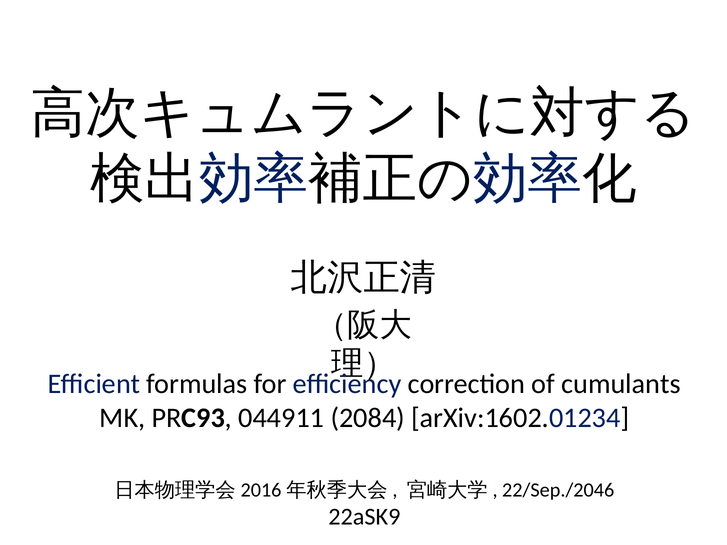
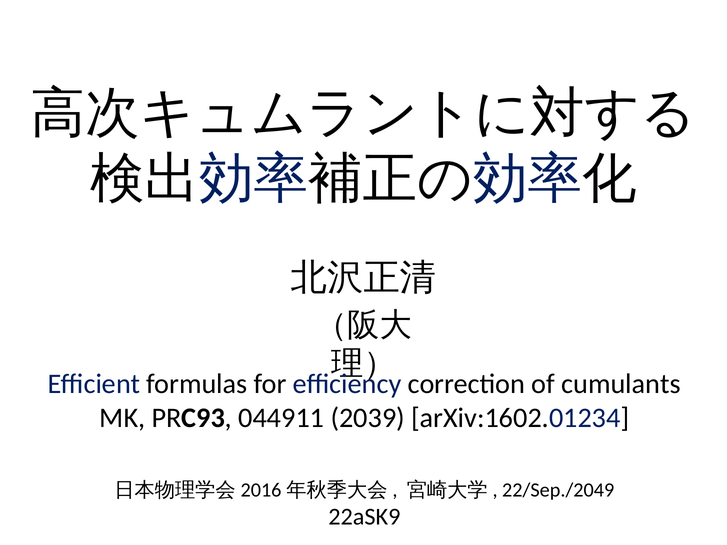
2084: 2084 -> 2039 (368, 418)
22/Sep./2046: 22/Sep./2046 -> 22/Sep./2049 (558, 490)
